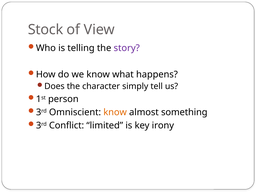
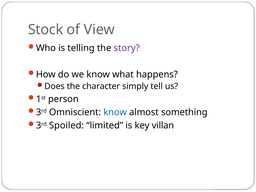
know colour: orange -> blue (115, 112)
Conflict: Conflict -> Spoiled (66, 125)
irony: irony -> villan (163, 125)
